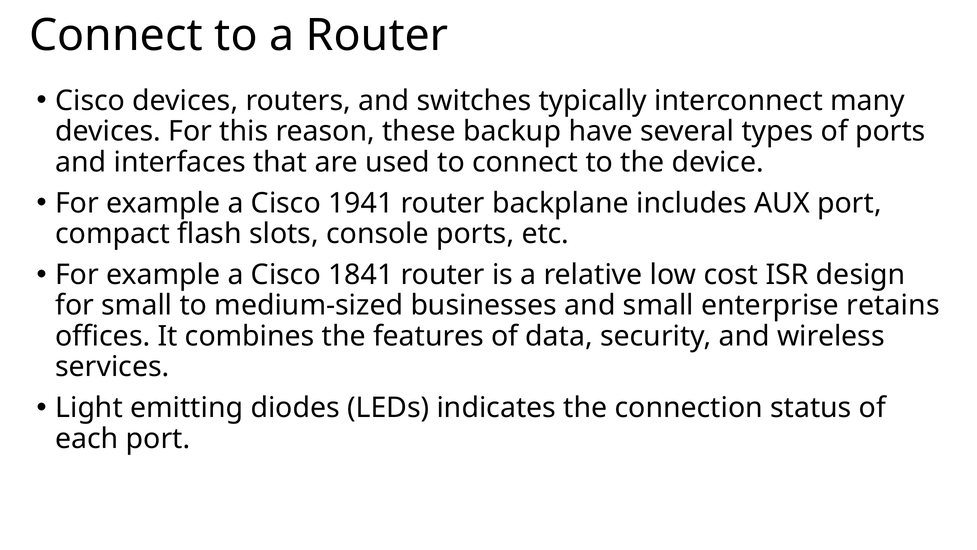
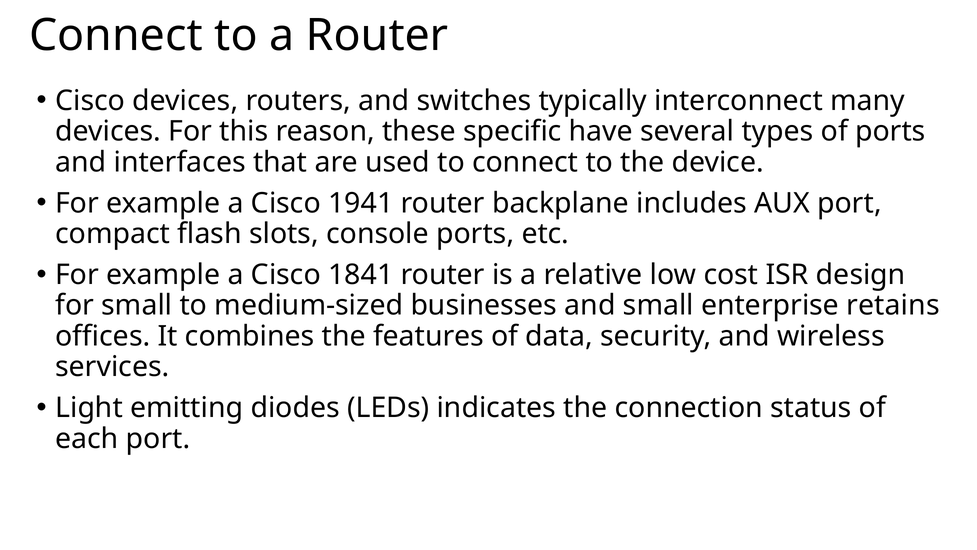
backup: backup -> specific (512, 131)
